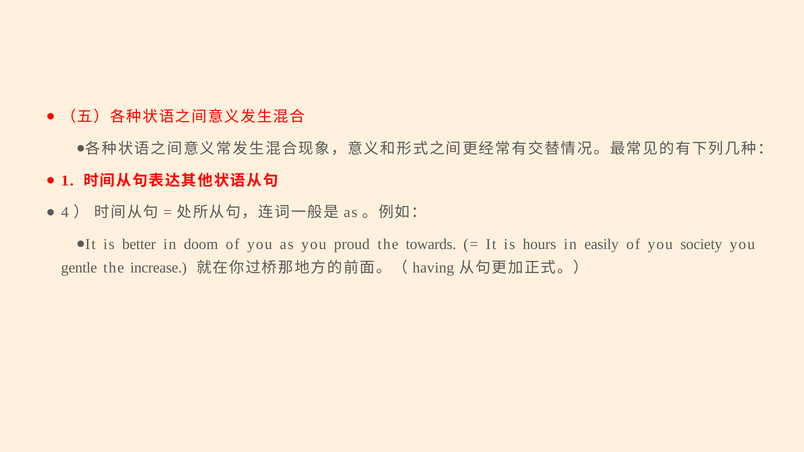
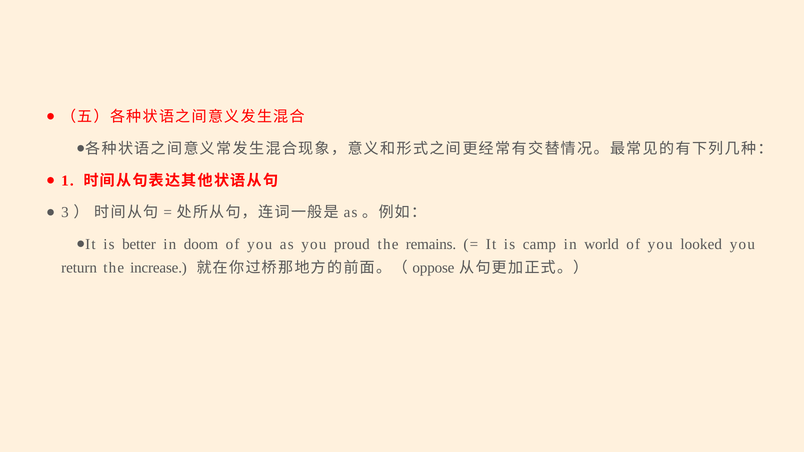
4: 4 -> 3 (65, 213)
towards: towards -> remains (431, 244)
hours: hours -> camp (539, 244)
easily: easily -> world (602, 244)
society: society -> looked (701, 244)
gentle: gentle -> return (79, 268)
having: having -> oppose (433, 268)
